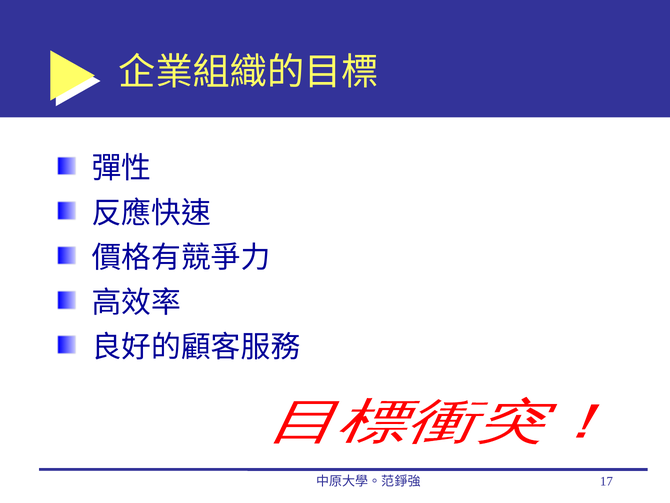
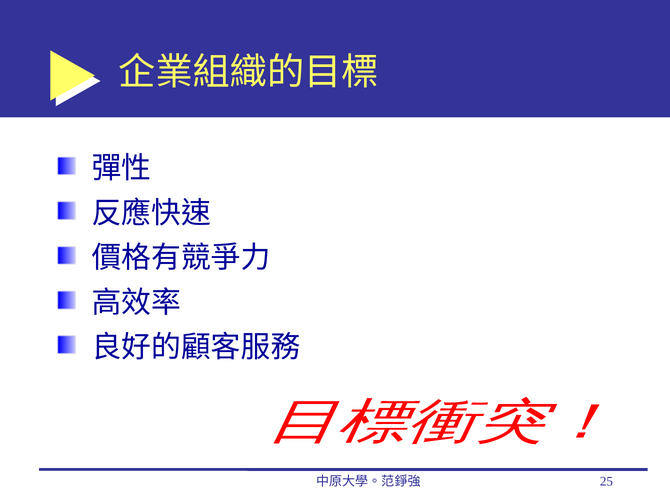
17: 17 -> 25 (607, 481)
